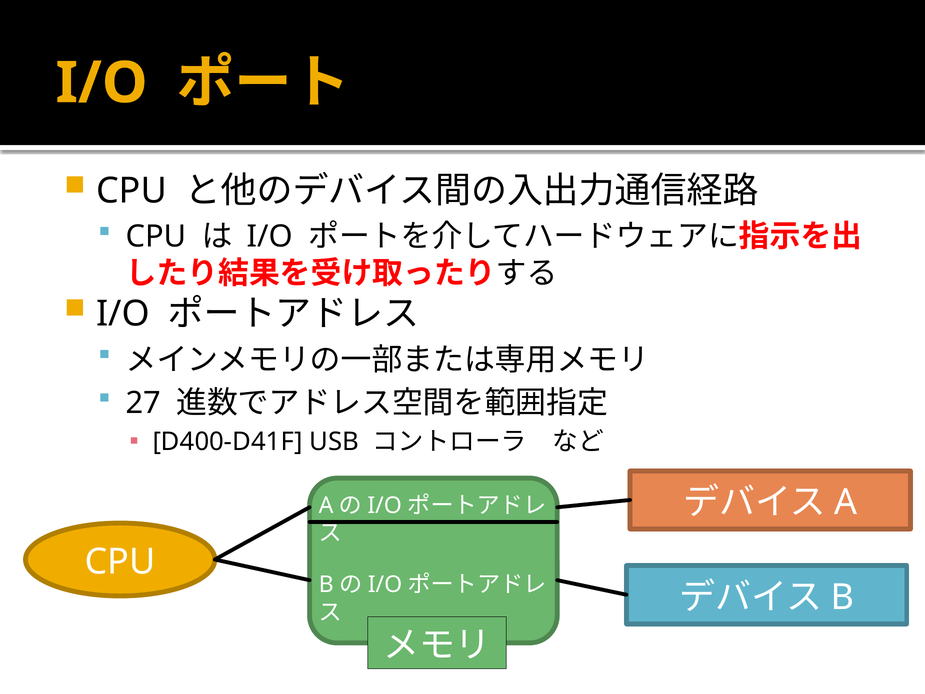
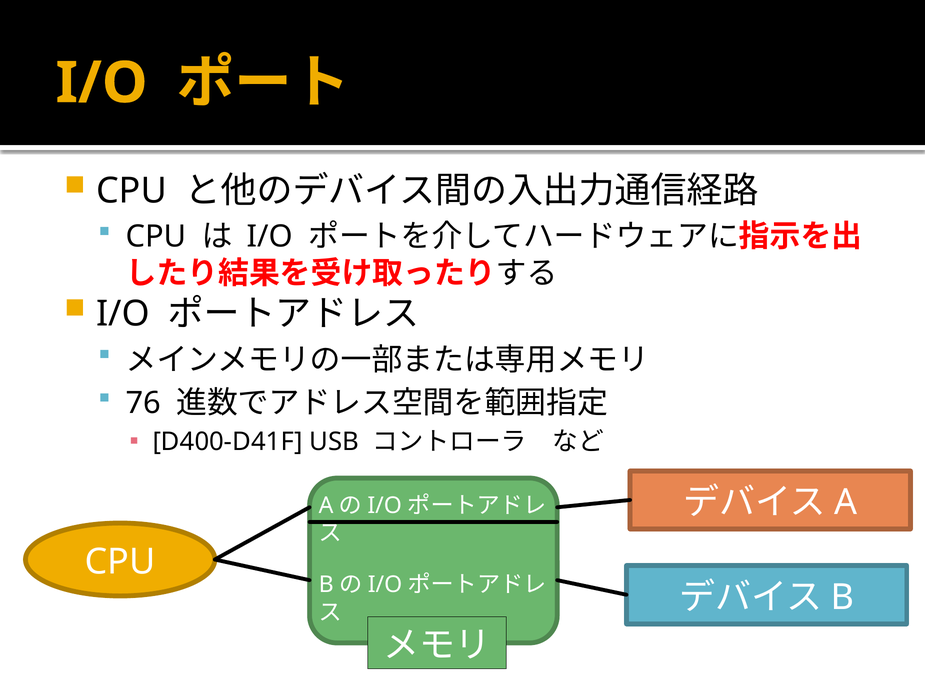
27: 27 -> 76 (143, 403)
